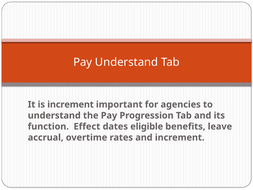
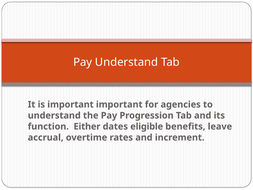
is increment: increment -> important (70, 104)
Effect: Effect -> Either (87, 126)
